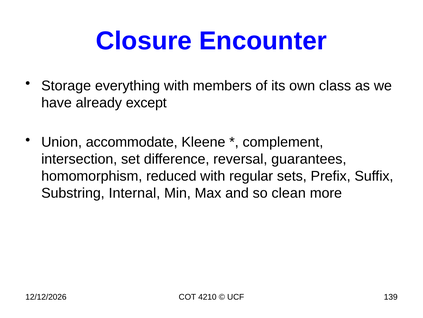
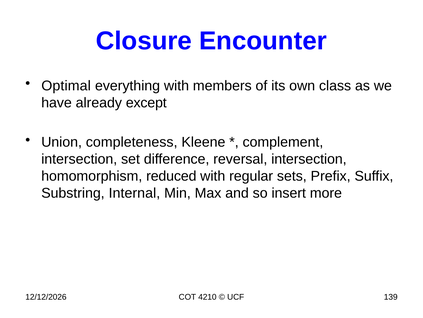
Storage: Storage -> Optimal (66, 86)
accommodate: accommodate -> completeness (132, 142)
reversal guarantees: guarantees -> intersection (309, 159)
clean: clean -> insert (289, 193)
